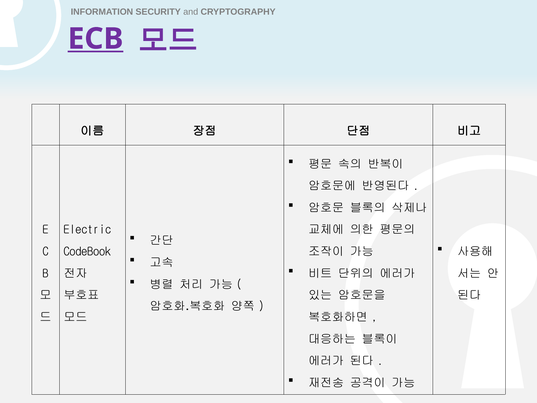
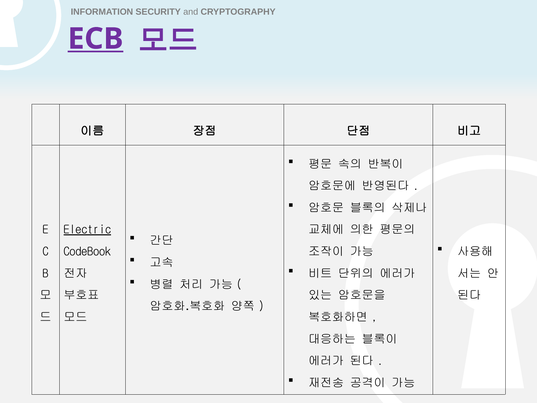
Electric underline: none -> present (87, 230)
